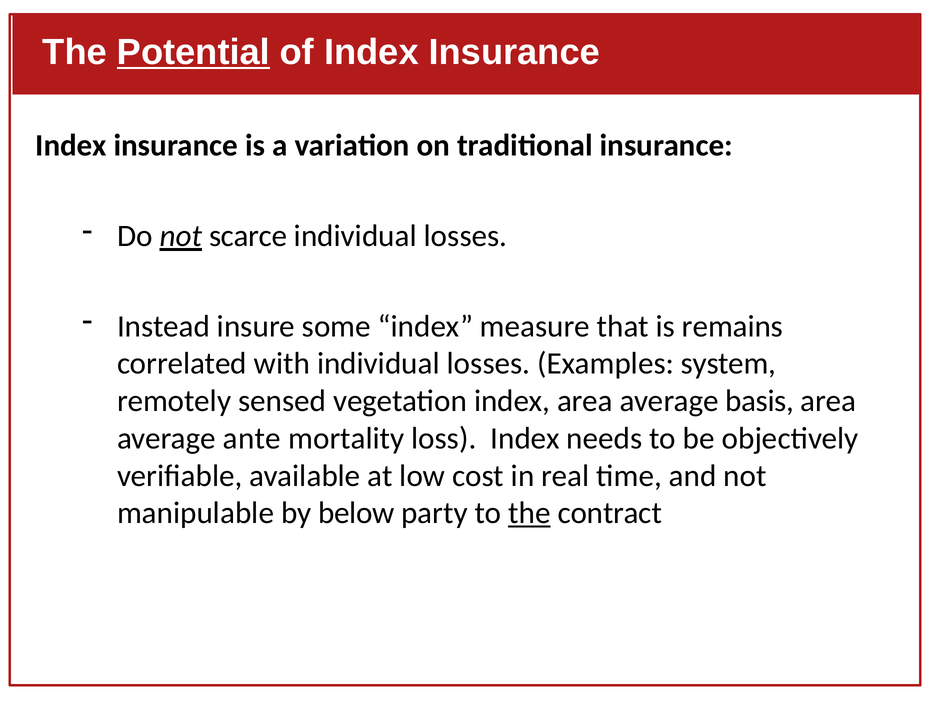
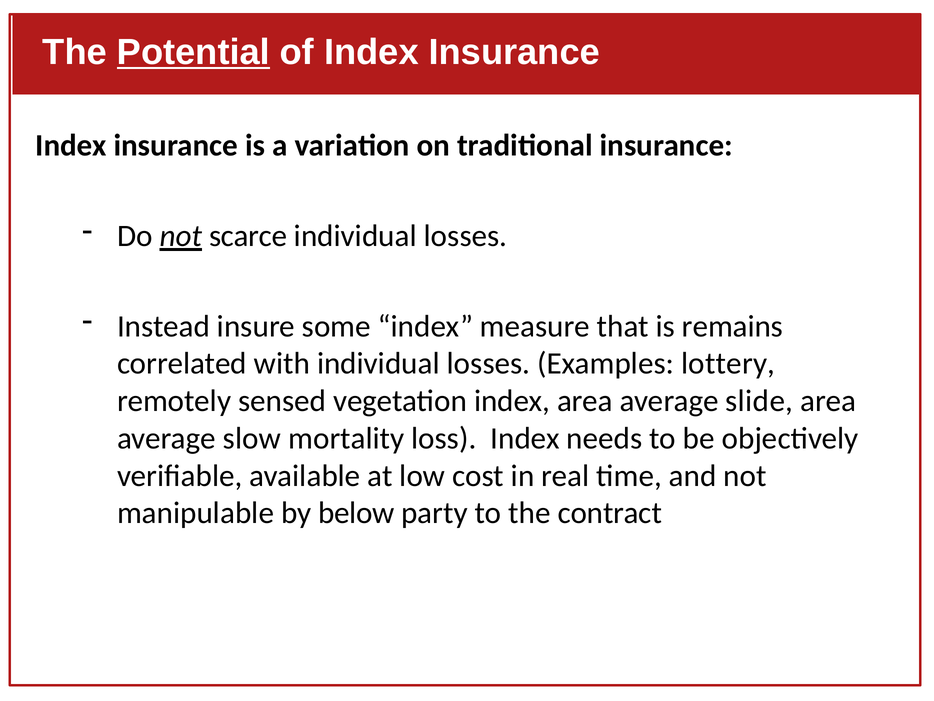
system: system -> lottery (728, 363)
basis: basis -> slide (759, 401)
ante: ante -> slow (252, 438)
the underline: present -> none (529, 513)
